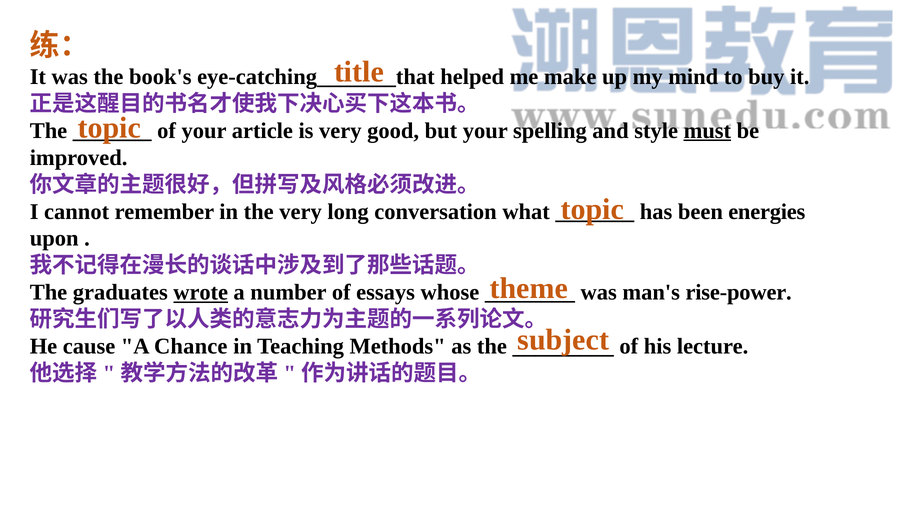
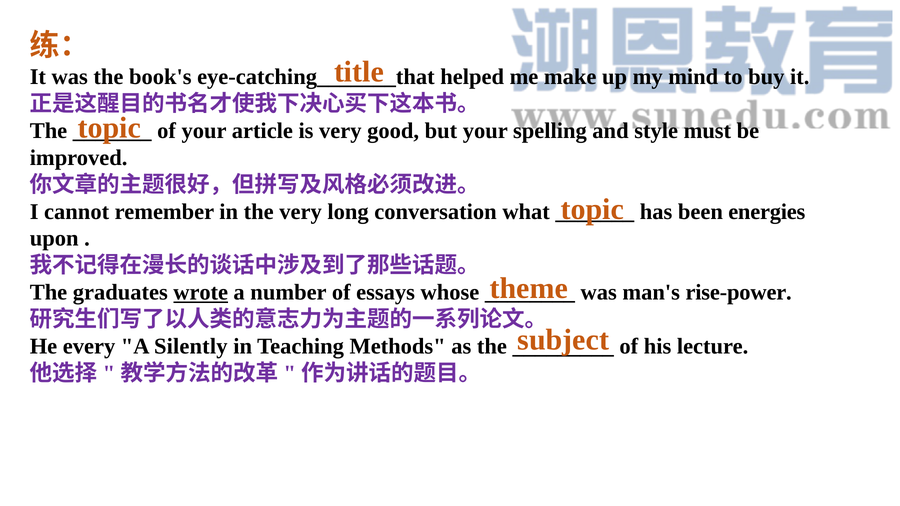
must underline: present -> none (707, 131)
cause: cause -> every (89, 347)
Chance: Chance -> Silently (191, 347)
